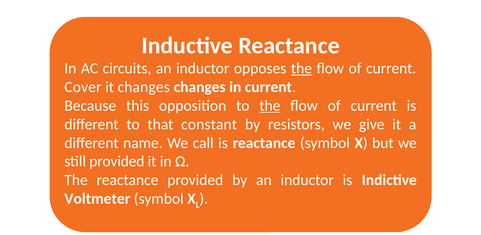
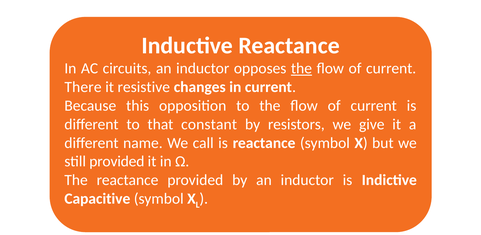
Cover: Cover -> There (83, 87)
it changes: changes -> resistive (144, 87)
the underline: present -> none (270, 106)
Voltmeter: Voltmeter -> Capacitive (97, 199)
